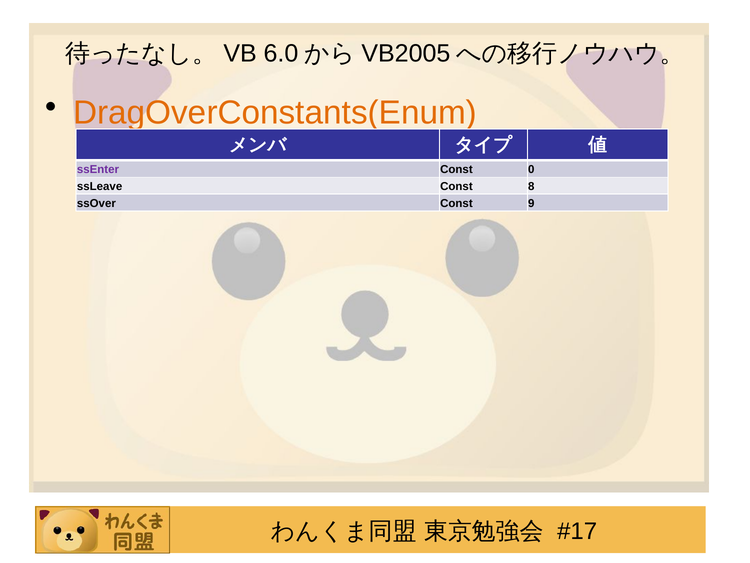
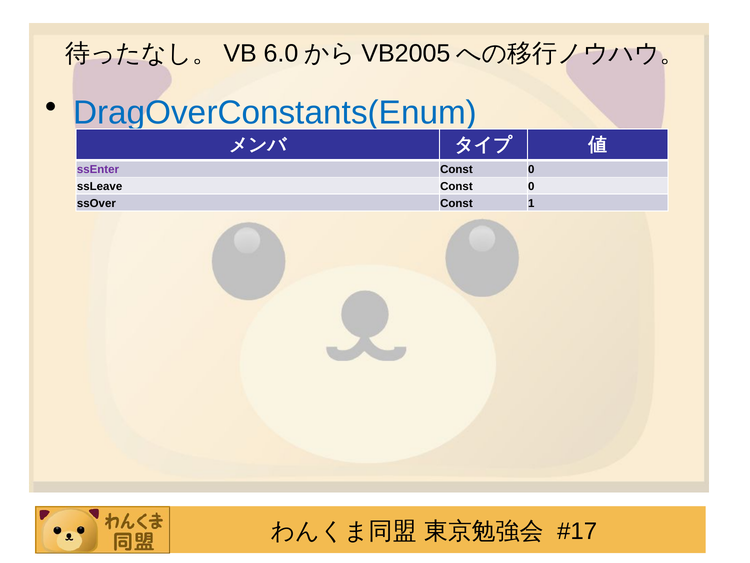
DragOverConstants(Enum colour: orange -> blue (275, 112)
ssLeave Const 8: 8 -> 0 (531, 186)
9: 9 -> 1 (531, 203)
